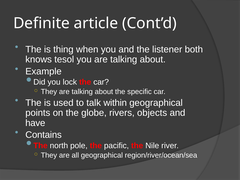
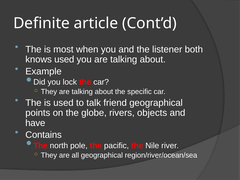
thing: thing -> most (63, 49)
knows tesol: tesol -> used (64, 60)
within: within -> friend (115, 103)
